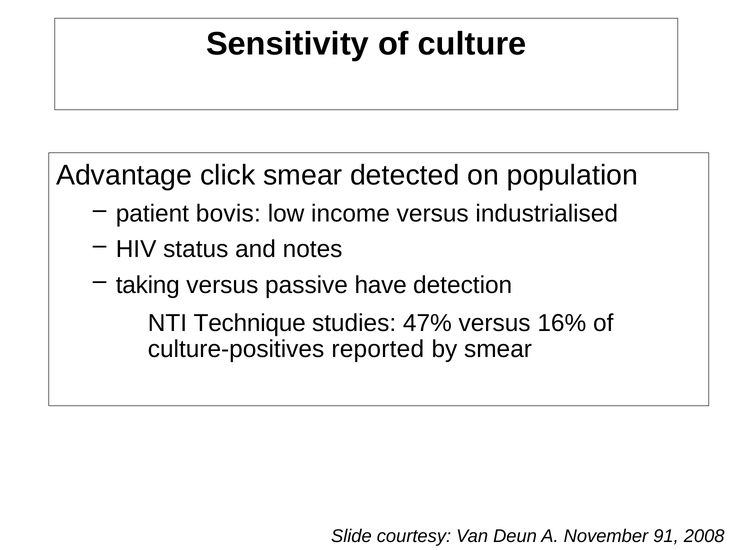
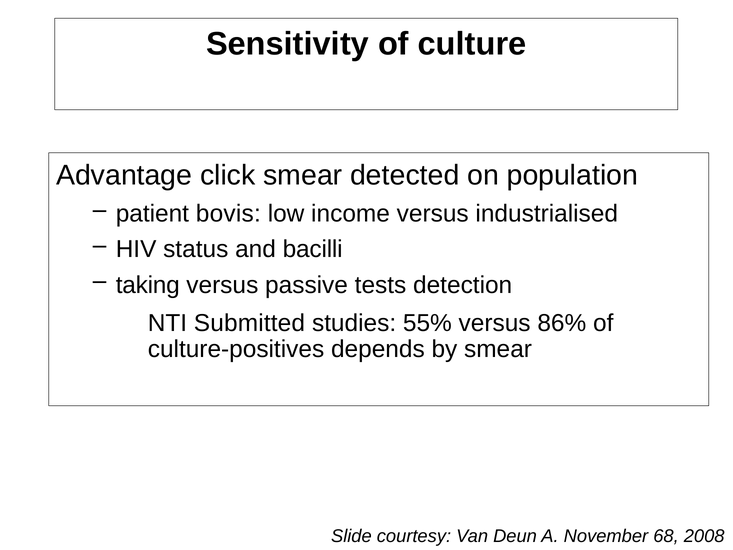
notes: notes -> bacilli (313, 249)
have: have -> tests (381, 285)
Technique: Technique -> Submitted (249, 323)
47%: 47% -> 55% (427, 323)
16%: 16% -> 86% (562, 323)
reported: reported -> depends (378, 349)
91: 91 -> 68 (666, 536)
